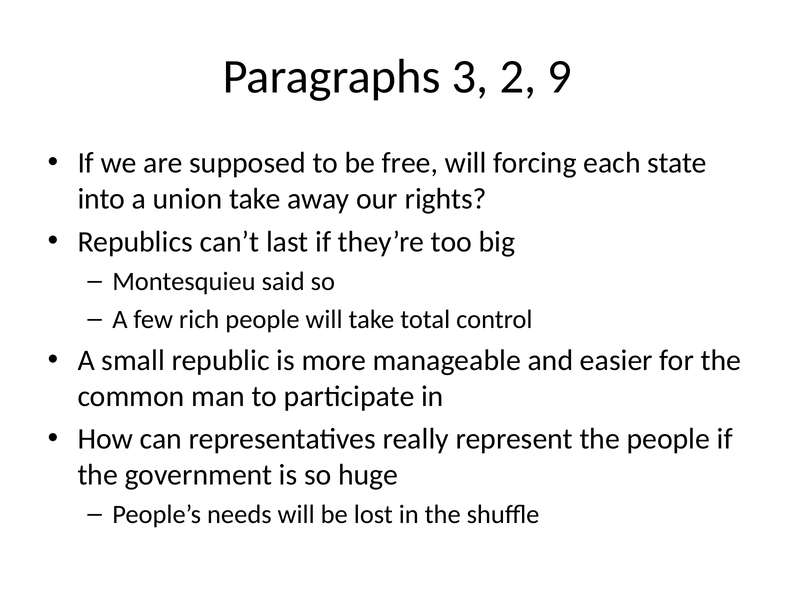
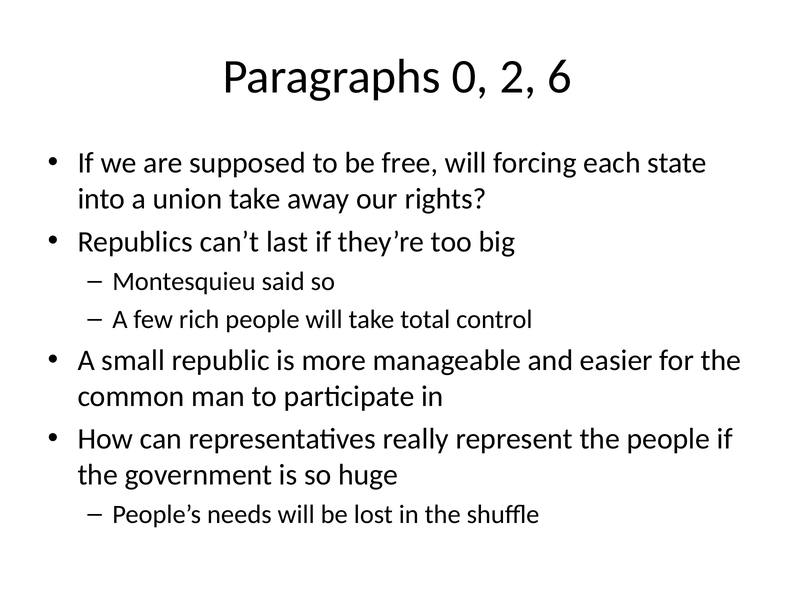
3: 3 -> 0 (470, 77)
9: 9 -> 6 (559, 77)
